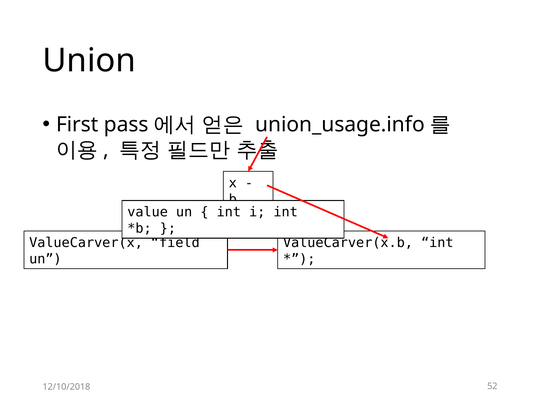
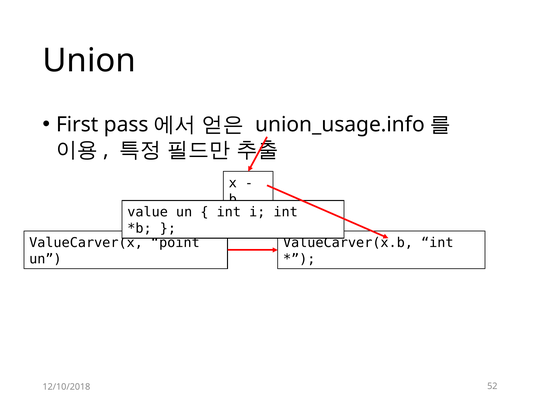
field: field -> point (175, 243)
